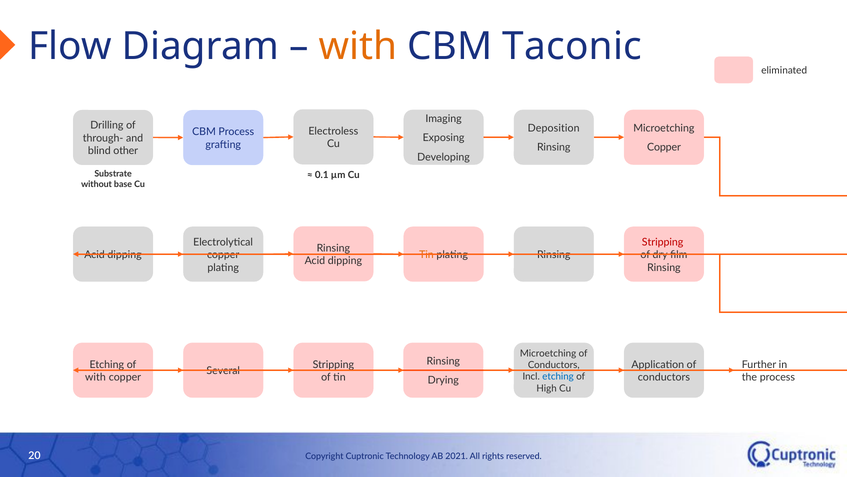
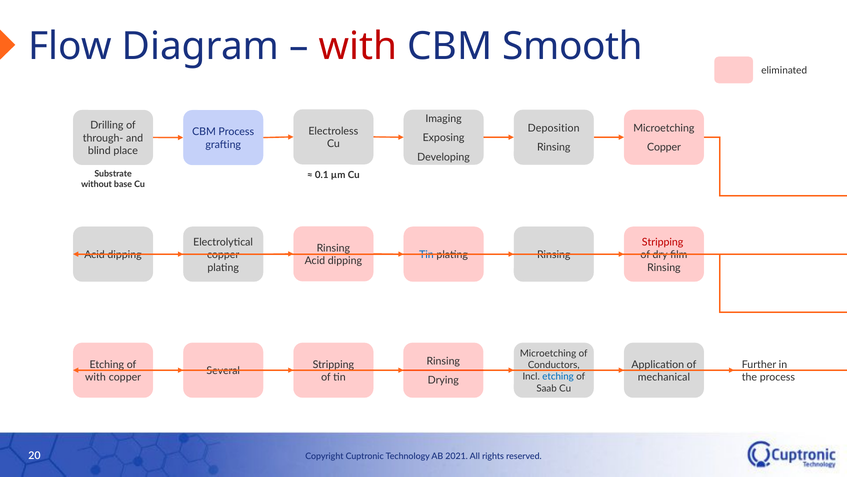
with colour: orange -> red (358, 46)
Taconic: Taconic -> Smooth (573, 46)
other: other -> place (126, 151)
Tin colour: orange -> blue (426, 255)
conductors: conductors -> mechanical (664, 377)
High: High -> Saab (547, 388)
